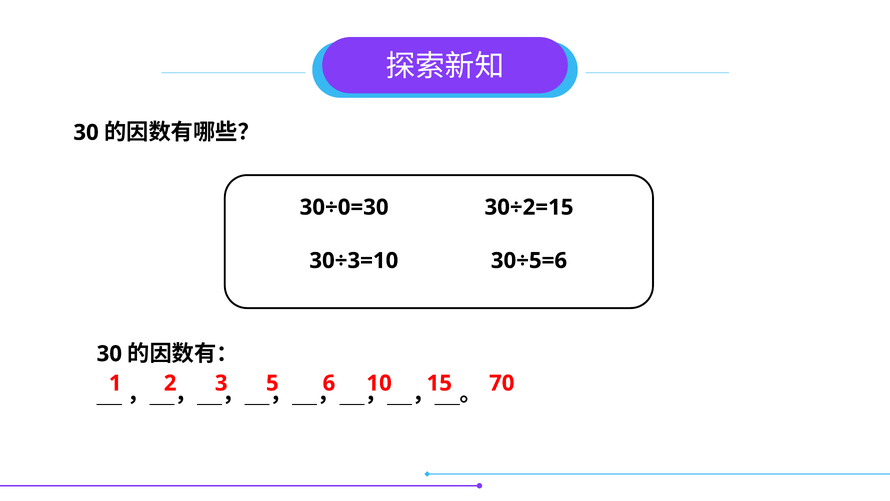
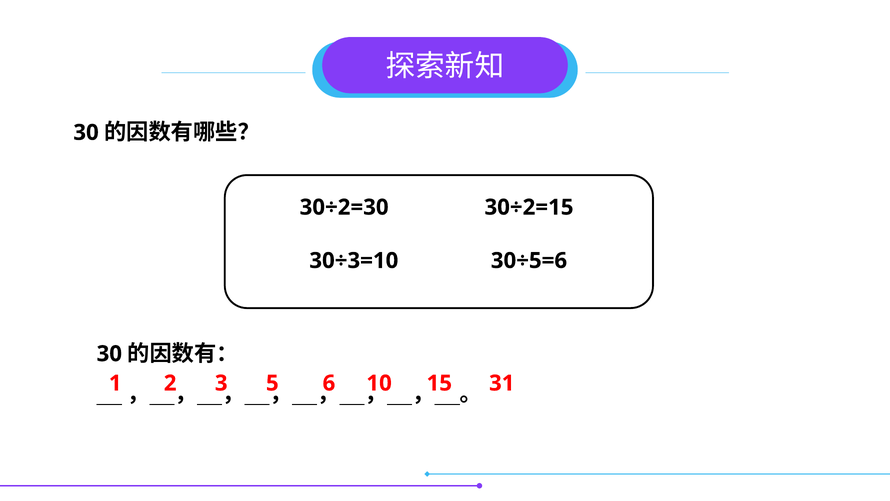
30÷0=30: 30÷0=30 -> 30÷2=30 (344, 207)
70: 70 -> 31 (502, 383)
